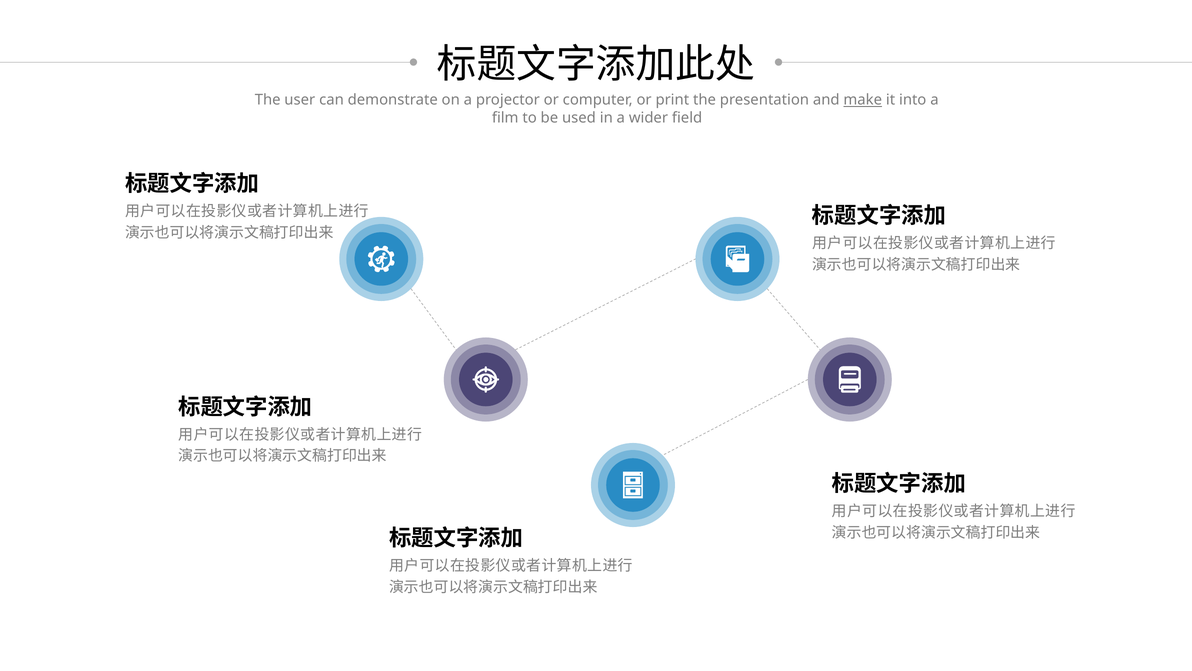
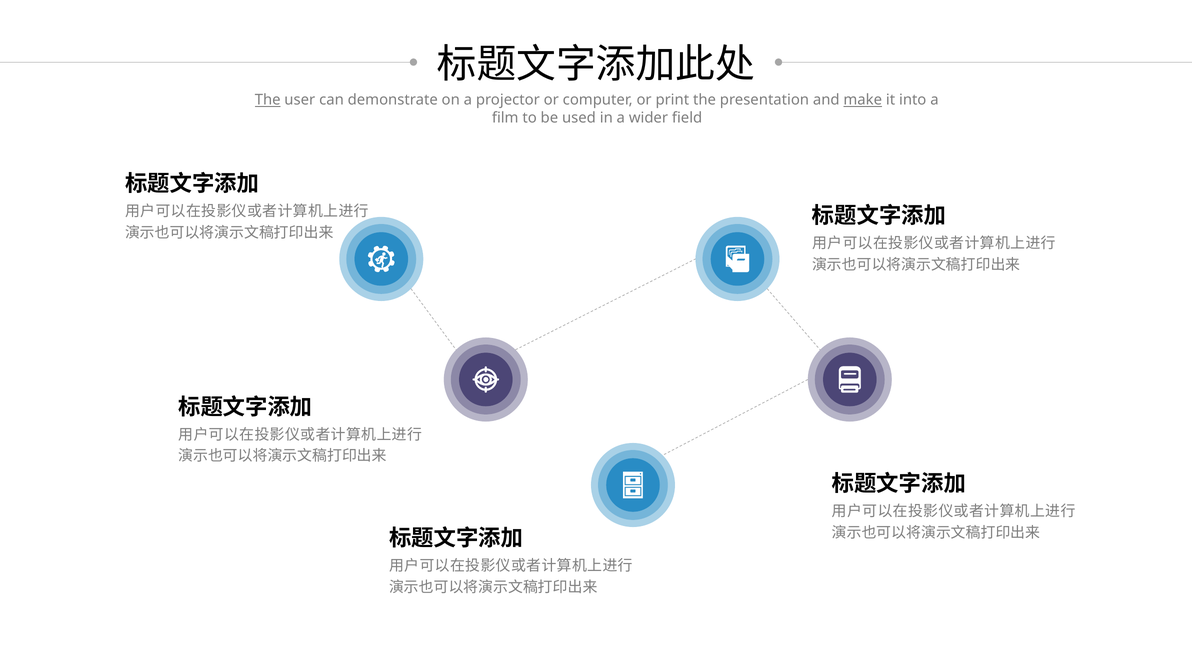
The underline: none -> present (268, 100)
